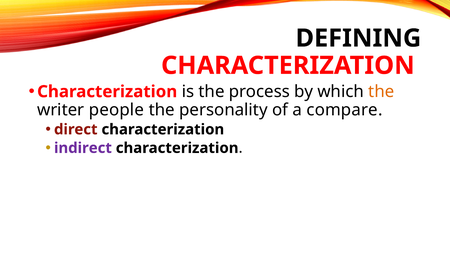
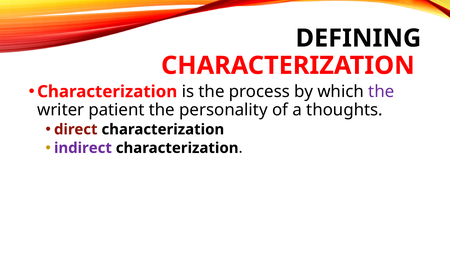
the colour: orange -> purple (381, 92)
people: people -> patient (117, 110)
compare: compare -> thoughts (345, 110)
